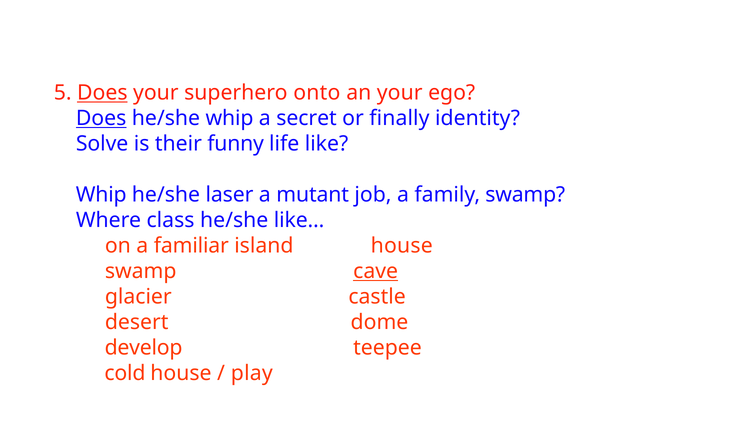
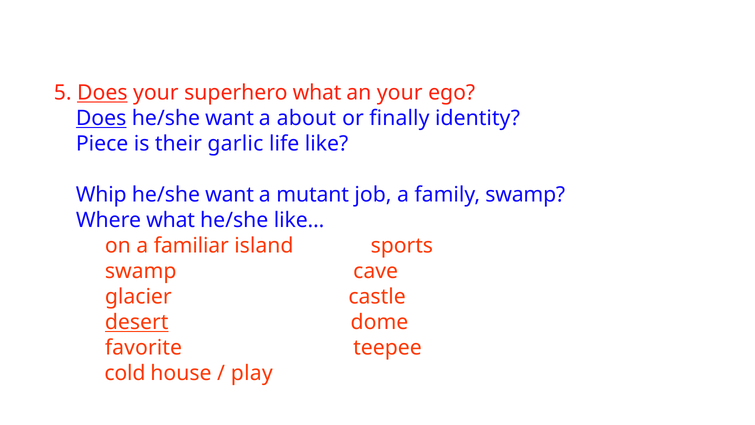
superhero onto: onto -> what (317, 93)
whip: whip -> want (230, 118)
secret: secret -> about (306, 118)
Solve: Solve -> Piece (102, 144)
funny: funny -> garlic (235, 144)
laser: laser -> want (230, 195)
Where class: class -> what (171, 220)
island house: house -> sports (402, 246)
cave underline: present -> none (376, 271)
desert underline: none -> present (137, 322)
develop: develop -> favorite (143, 348)
